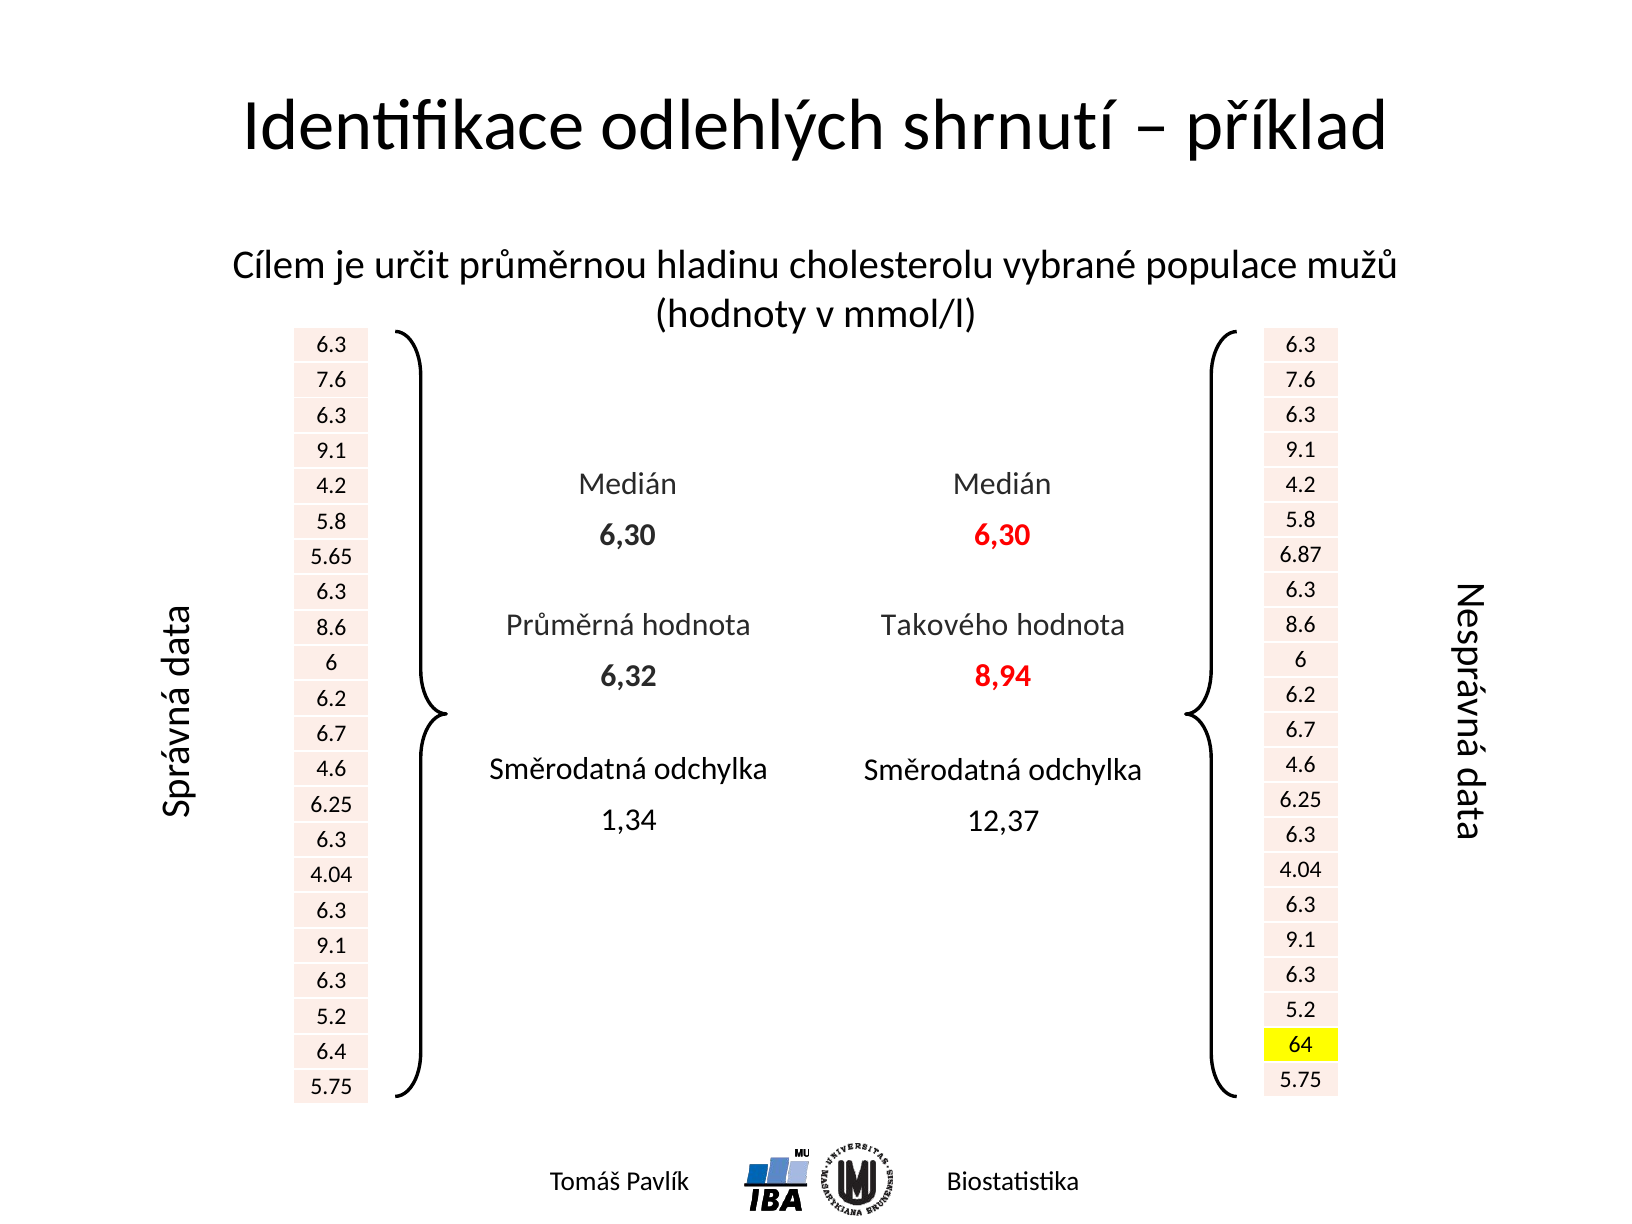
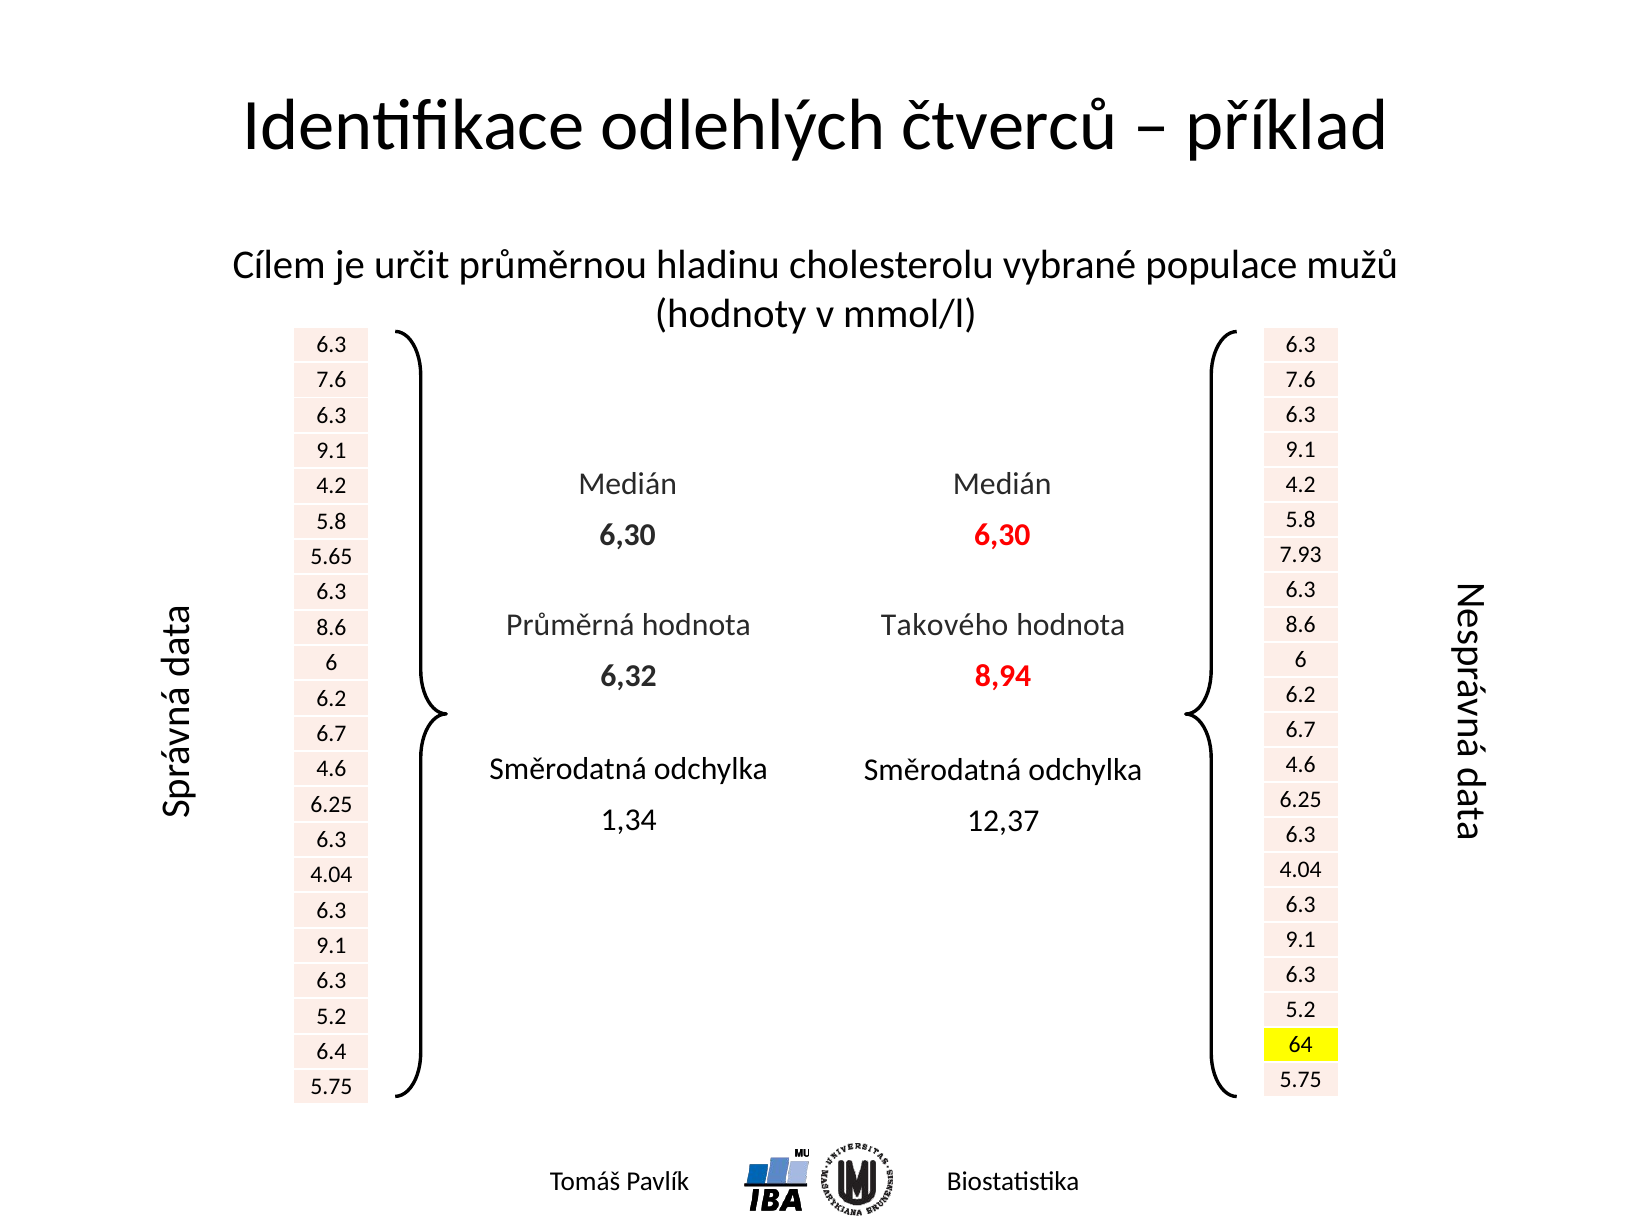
shrnutí: shrnutí -> čtverců (1009, 125)
6.87: 6.87 -> 7.93 (1301, 555)
